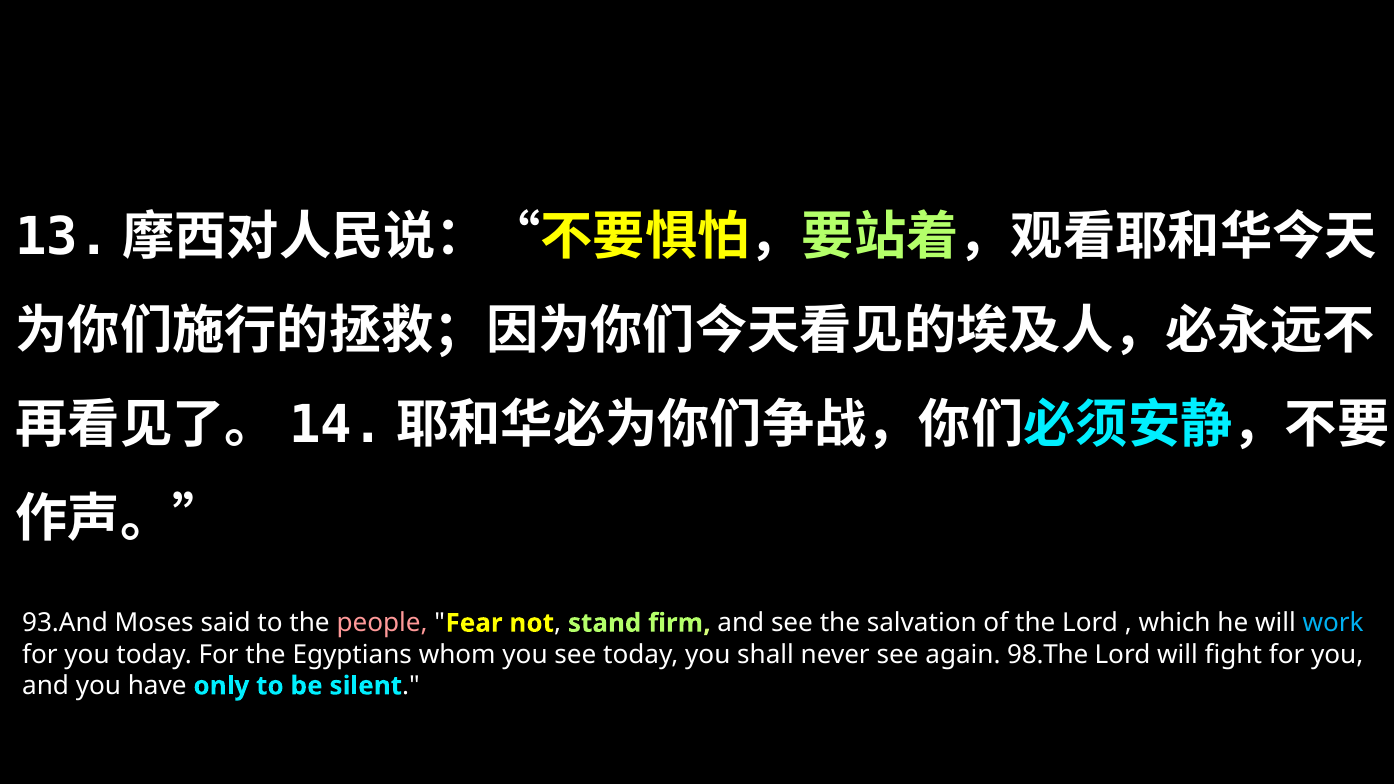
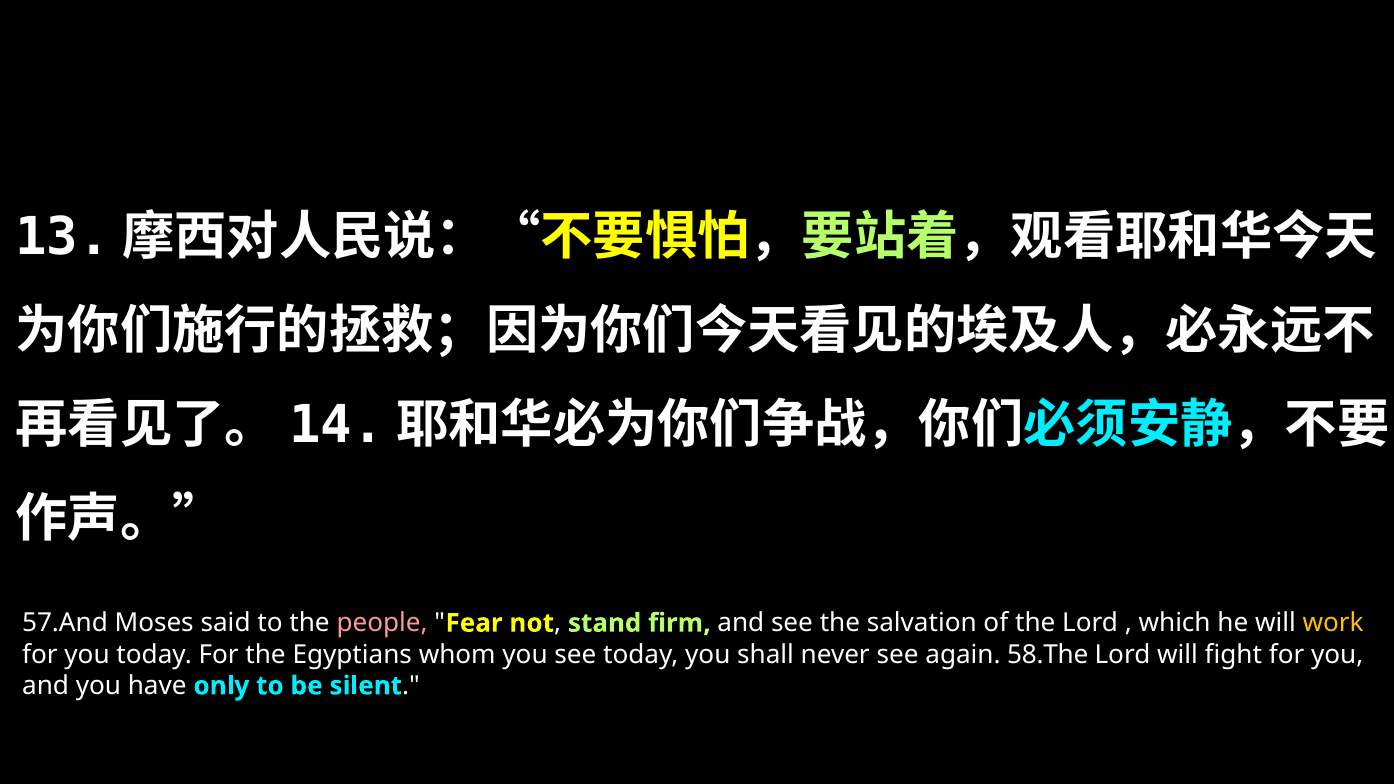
93.And: 93.And -> 57.And (65, 623)
work colour: light blue -> yellow (1333, 623)
98.The: 98.The -> 58.The (1048, 655)
